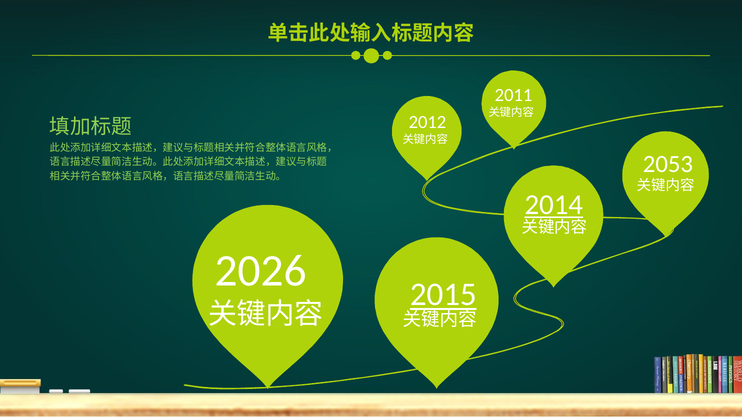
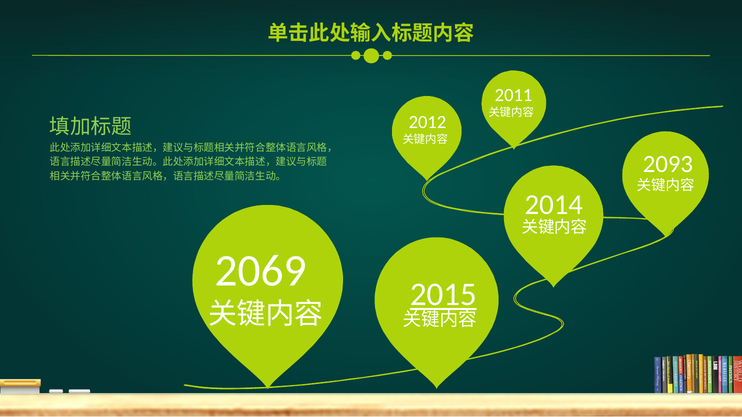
2053: 2053 -> 2093 (668, 164)
2014 underline: present -> none (554, 205)
2026: 2026 -> 2069 (261, 271)
